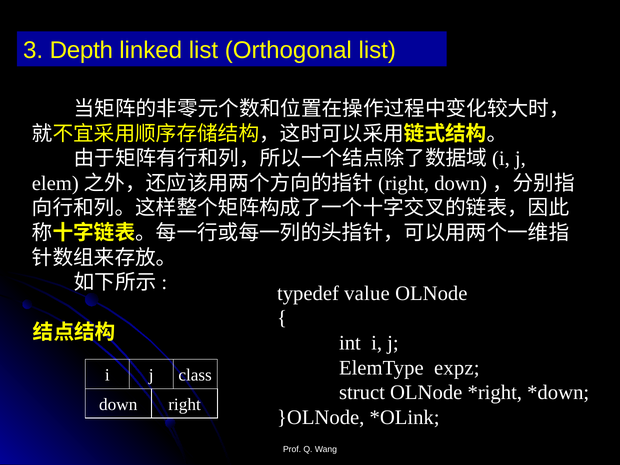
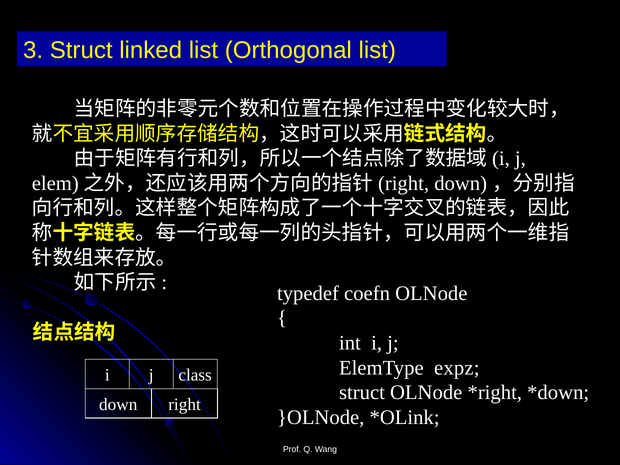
3 Depth: Depth -> Struct (81, 51)
value: value -> coefn (367, 293)
